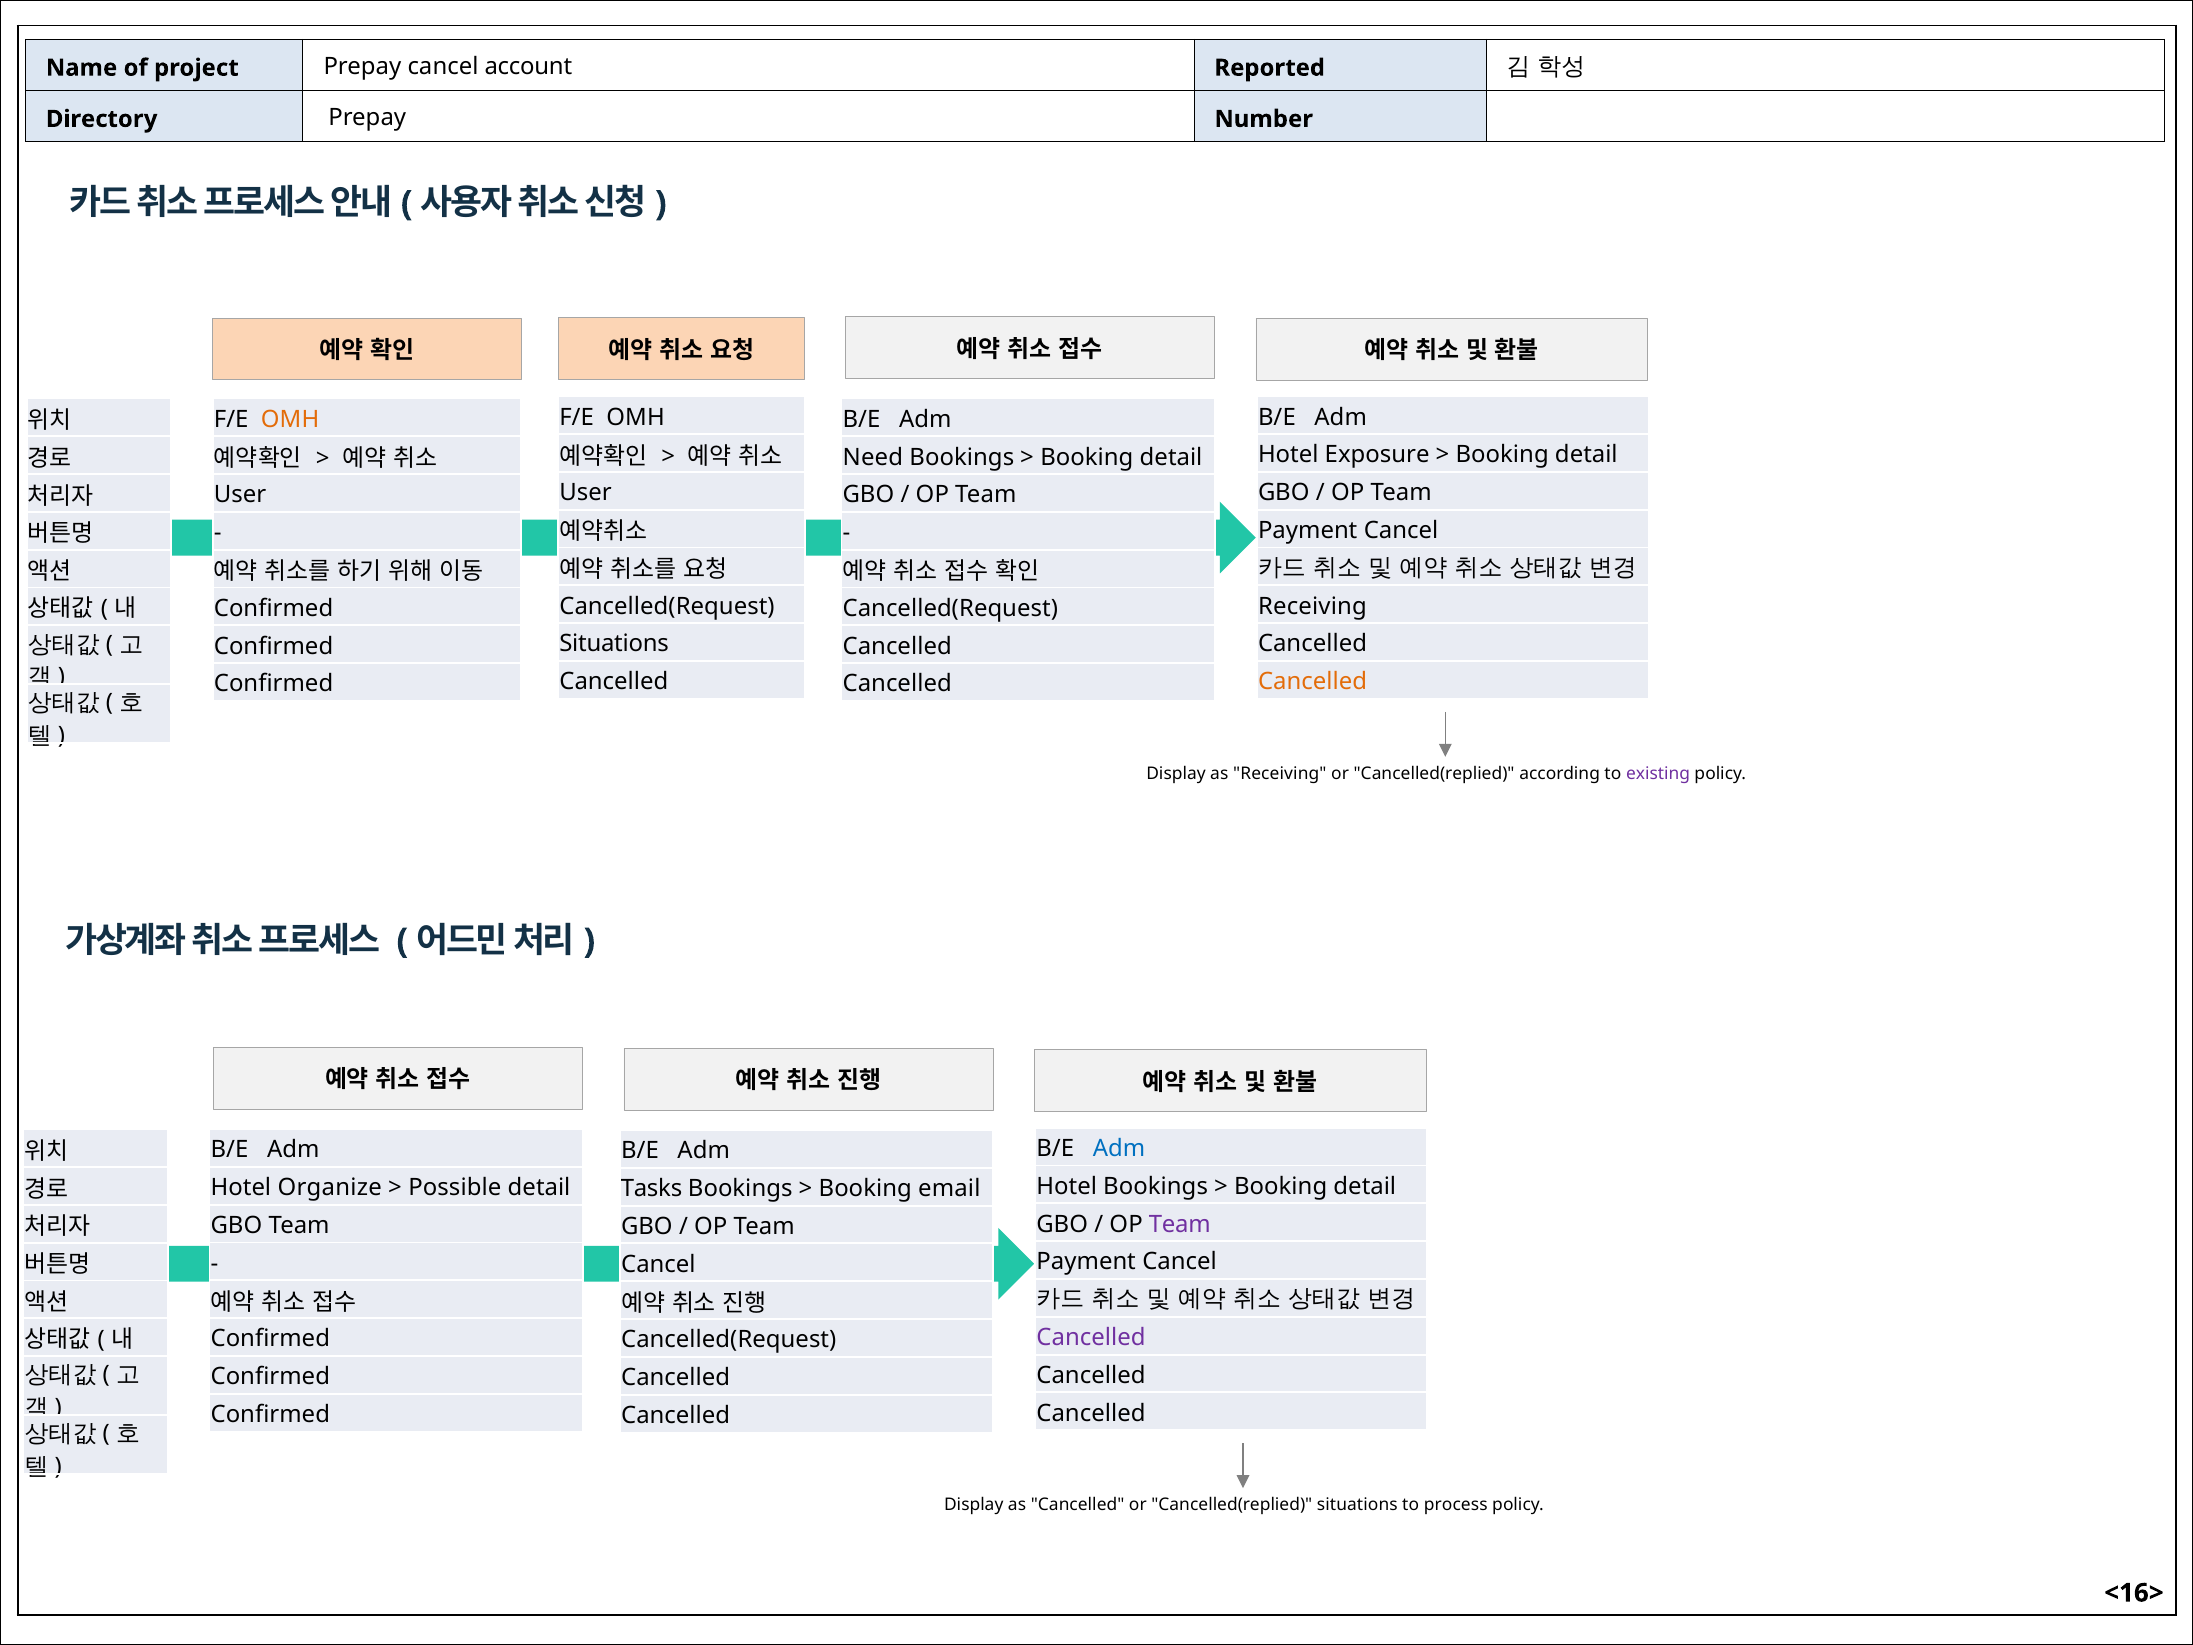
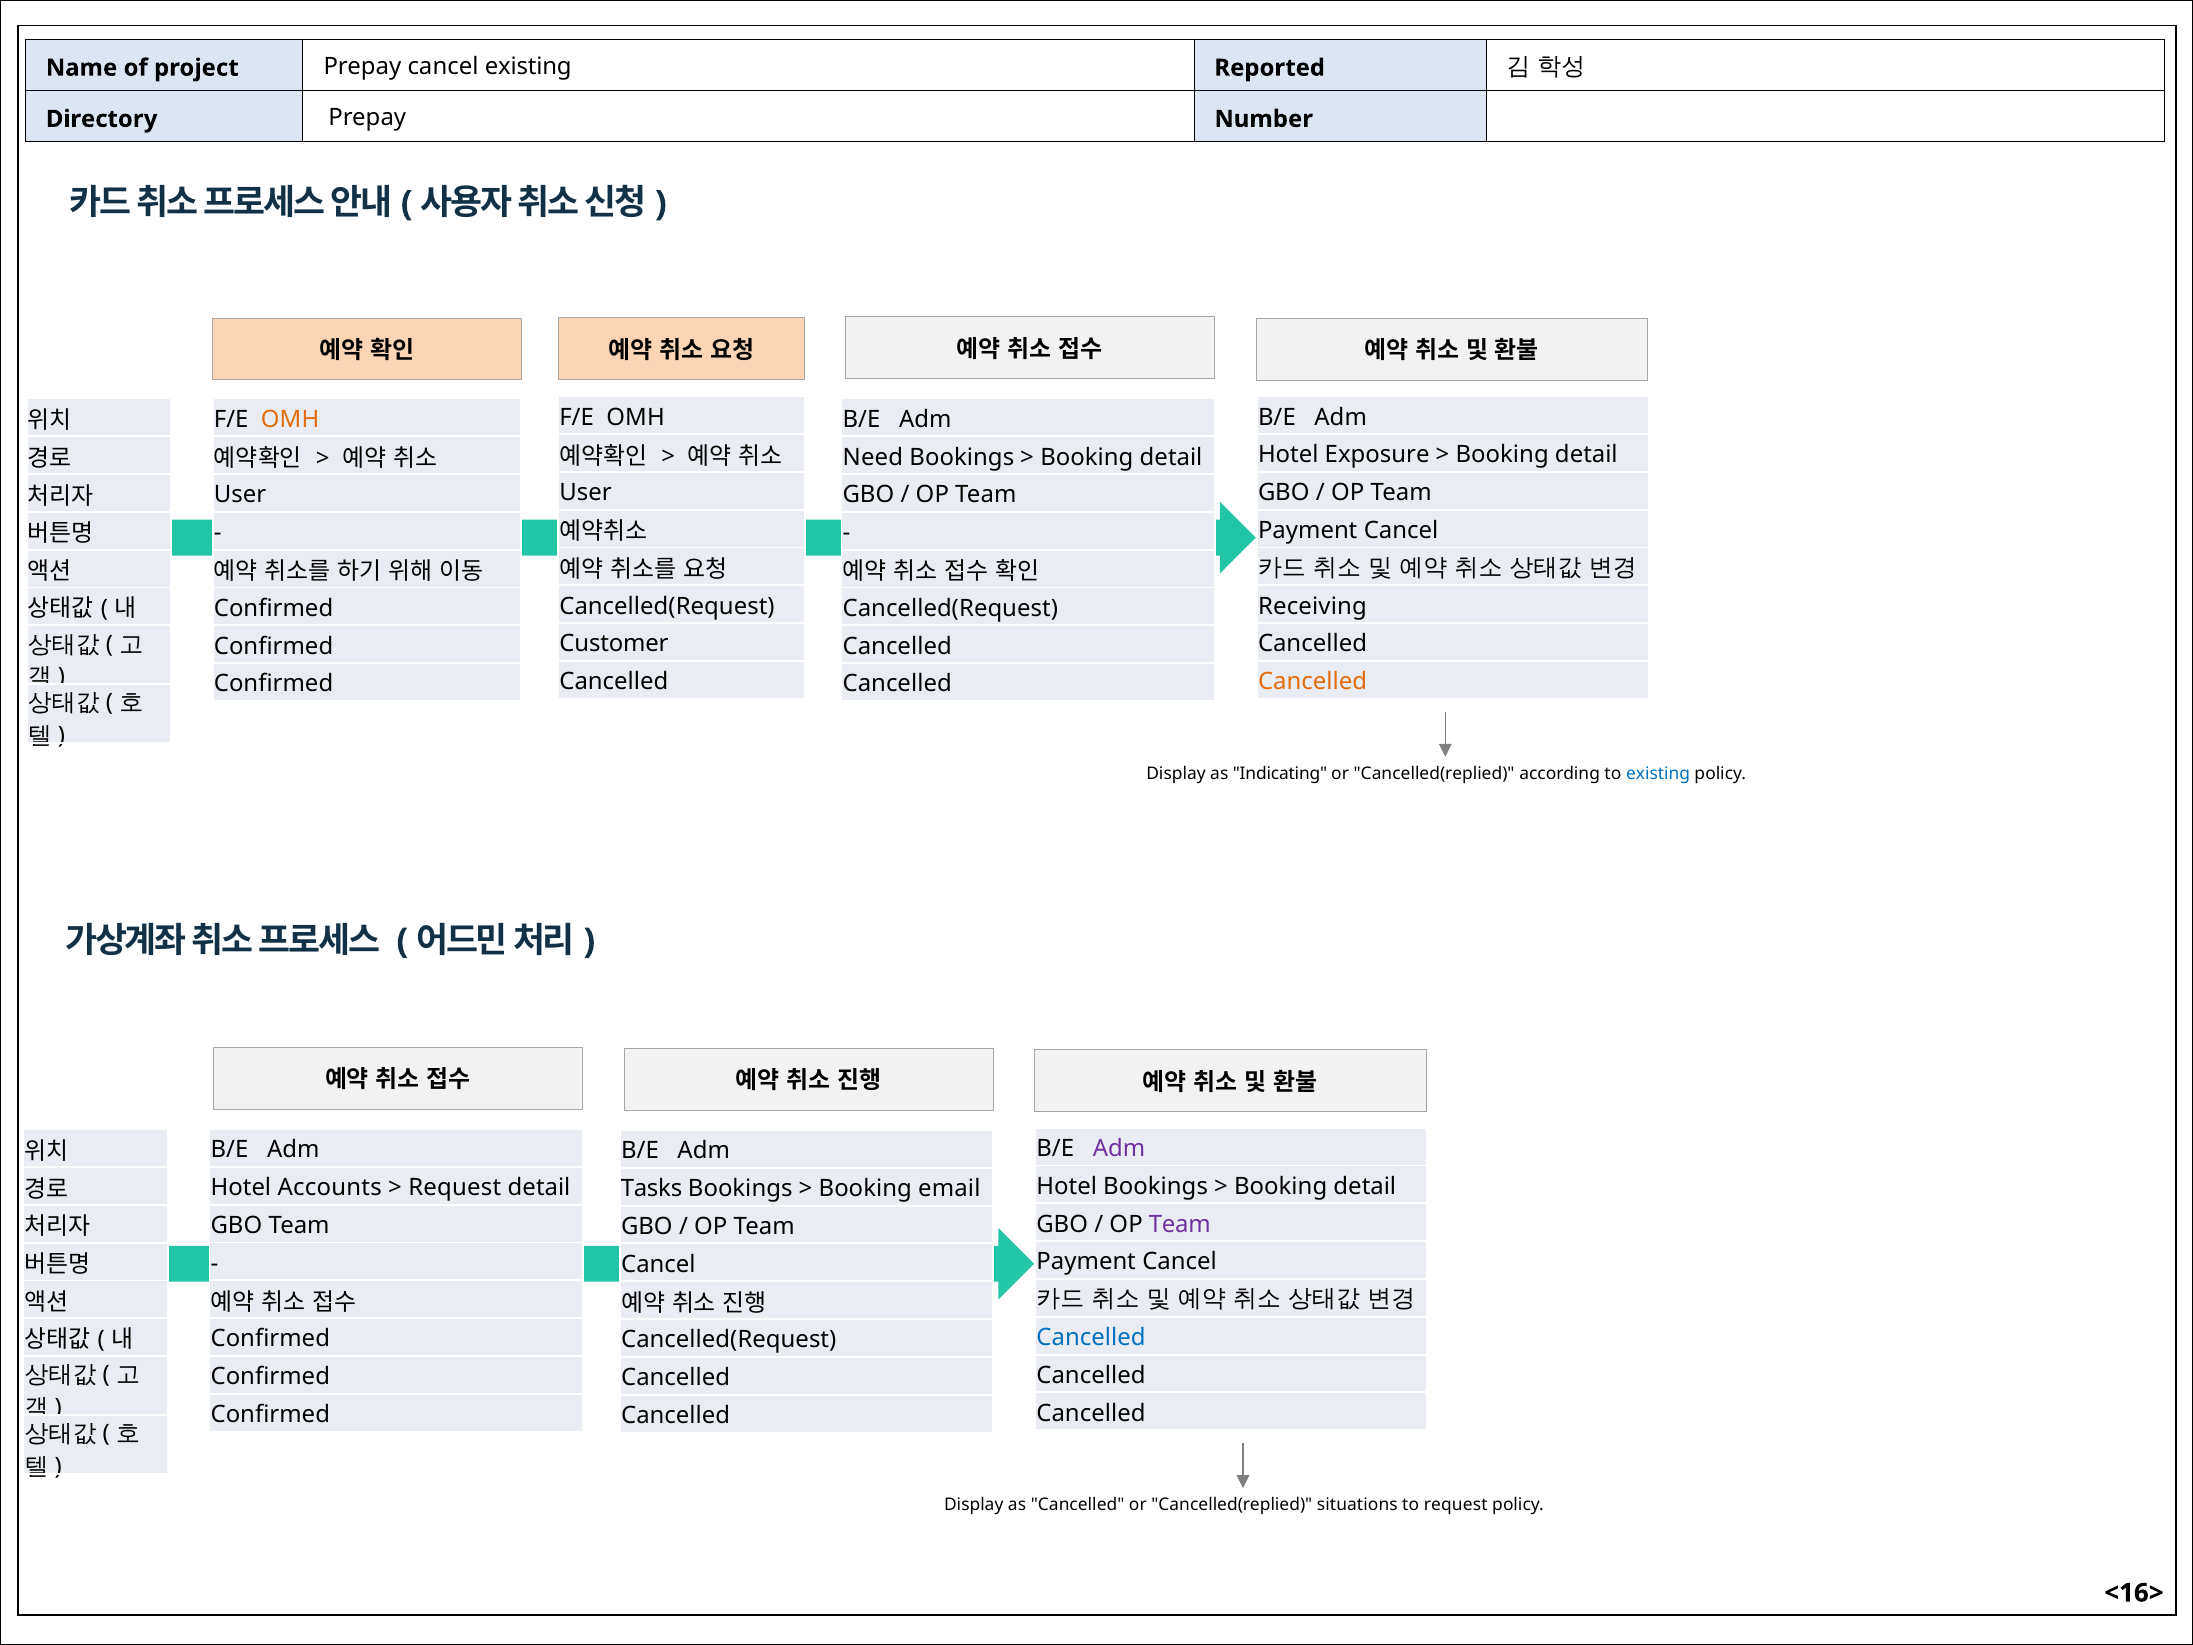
cancel account: account -> existing (528, 66)
Situations: Situations -> Customer (614, 644)
as Receiving: Receiving -> Indicating (1280, 773)
existing colour: purple -> blue (1658, 773)
Adm colour: blue -> purple (1119, 1148)
Organize: Organize -> Accounts (330, 1188)
Possible: Possible -> Request (455, 1188)
Cancelled colour: purple -> blue (1091, 1338)
to process: process -> request (1456, 1504)
